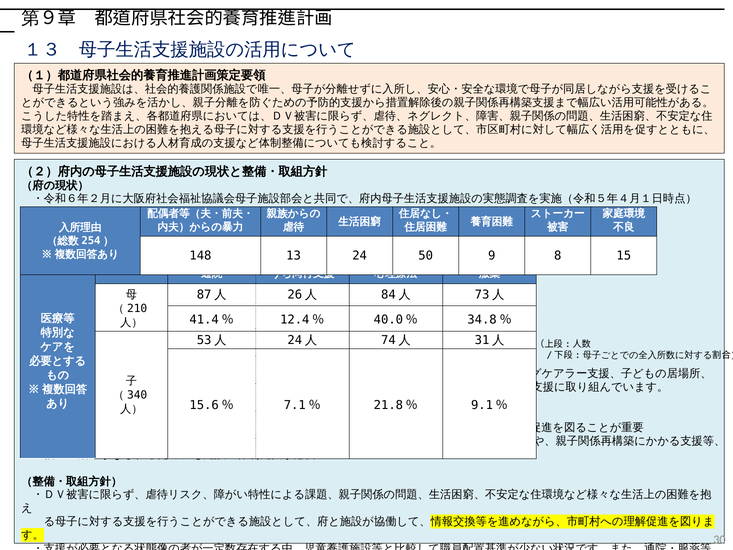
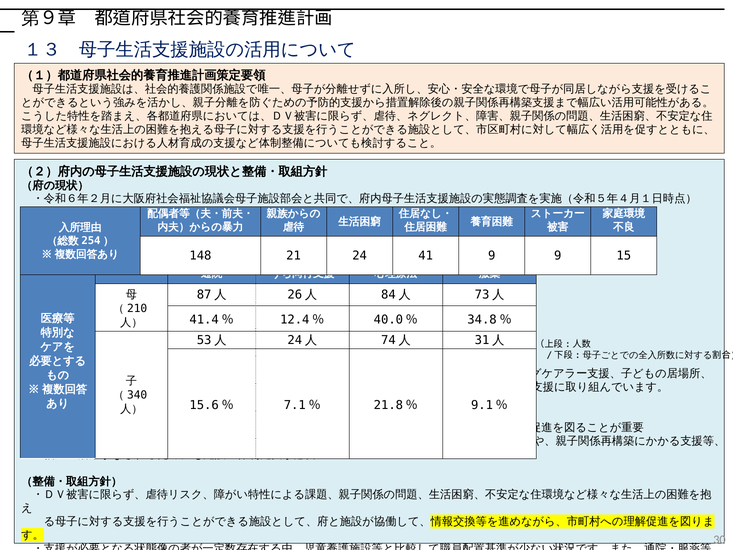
13: 13 -> 21 (294, 256)
50: 50 -> 41 (426, 256)
9 8: 8 -> 9 (558, 256)
